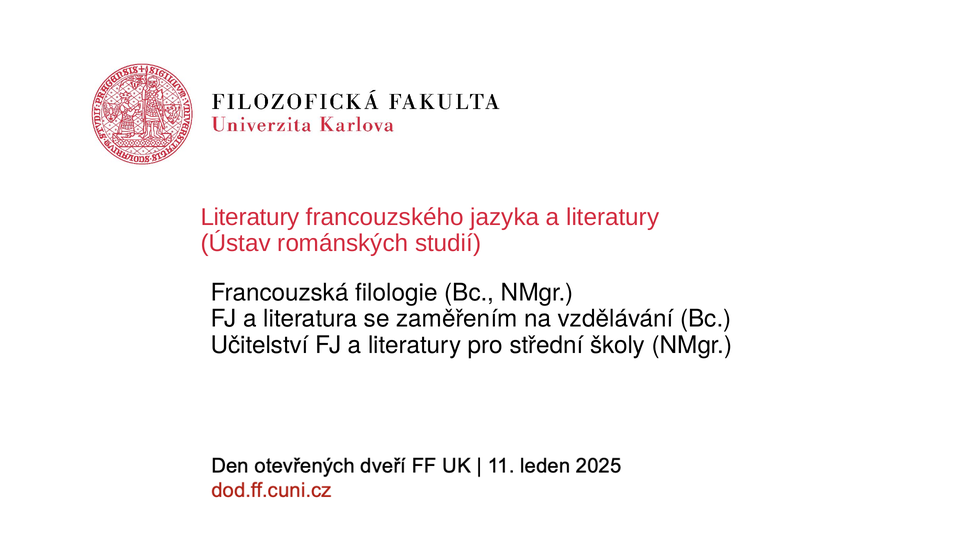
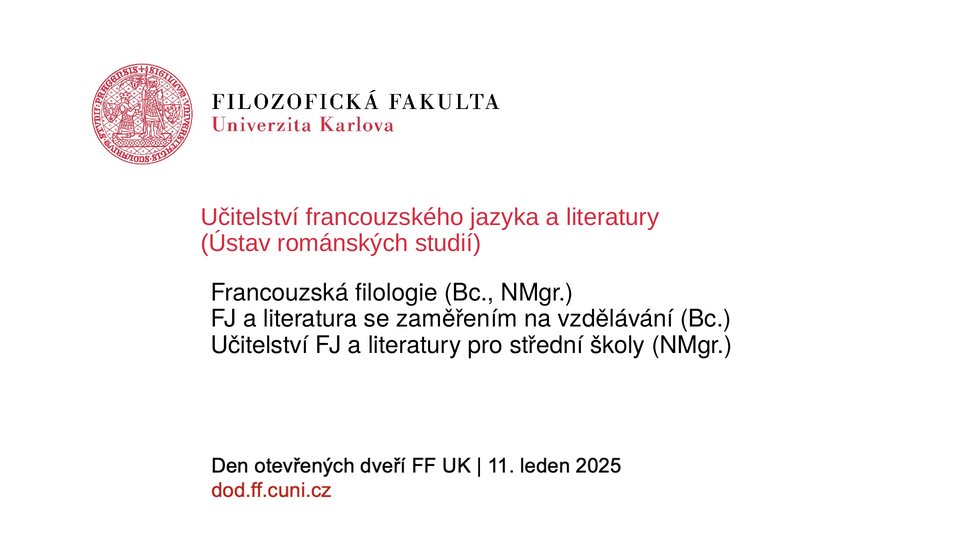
Literatury: Literatury -> Učitelství (250, 217)
